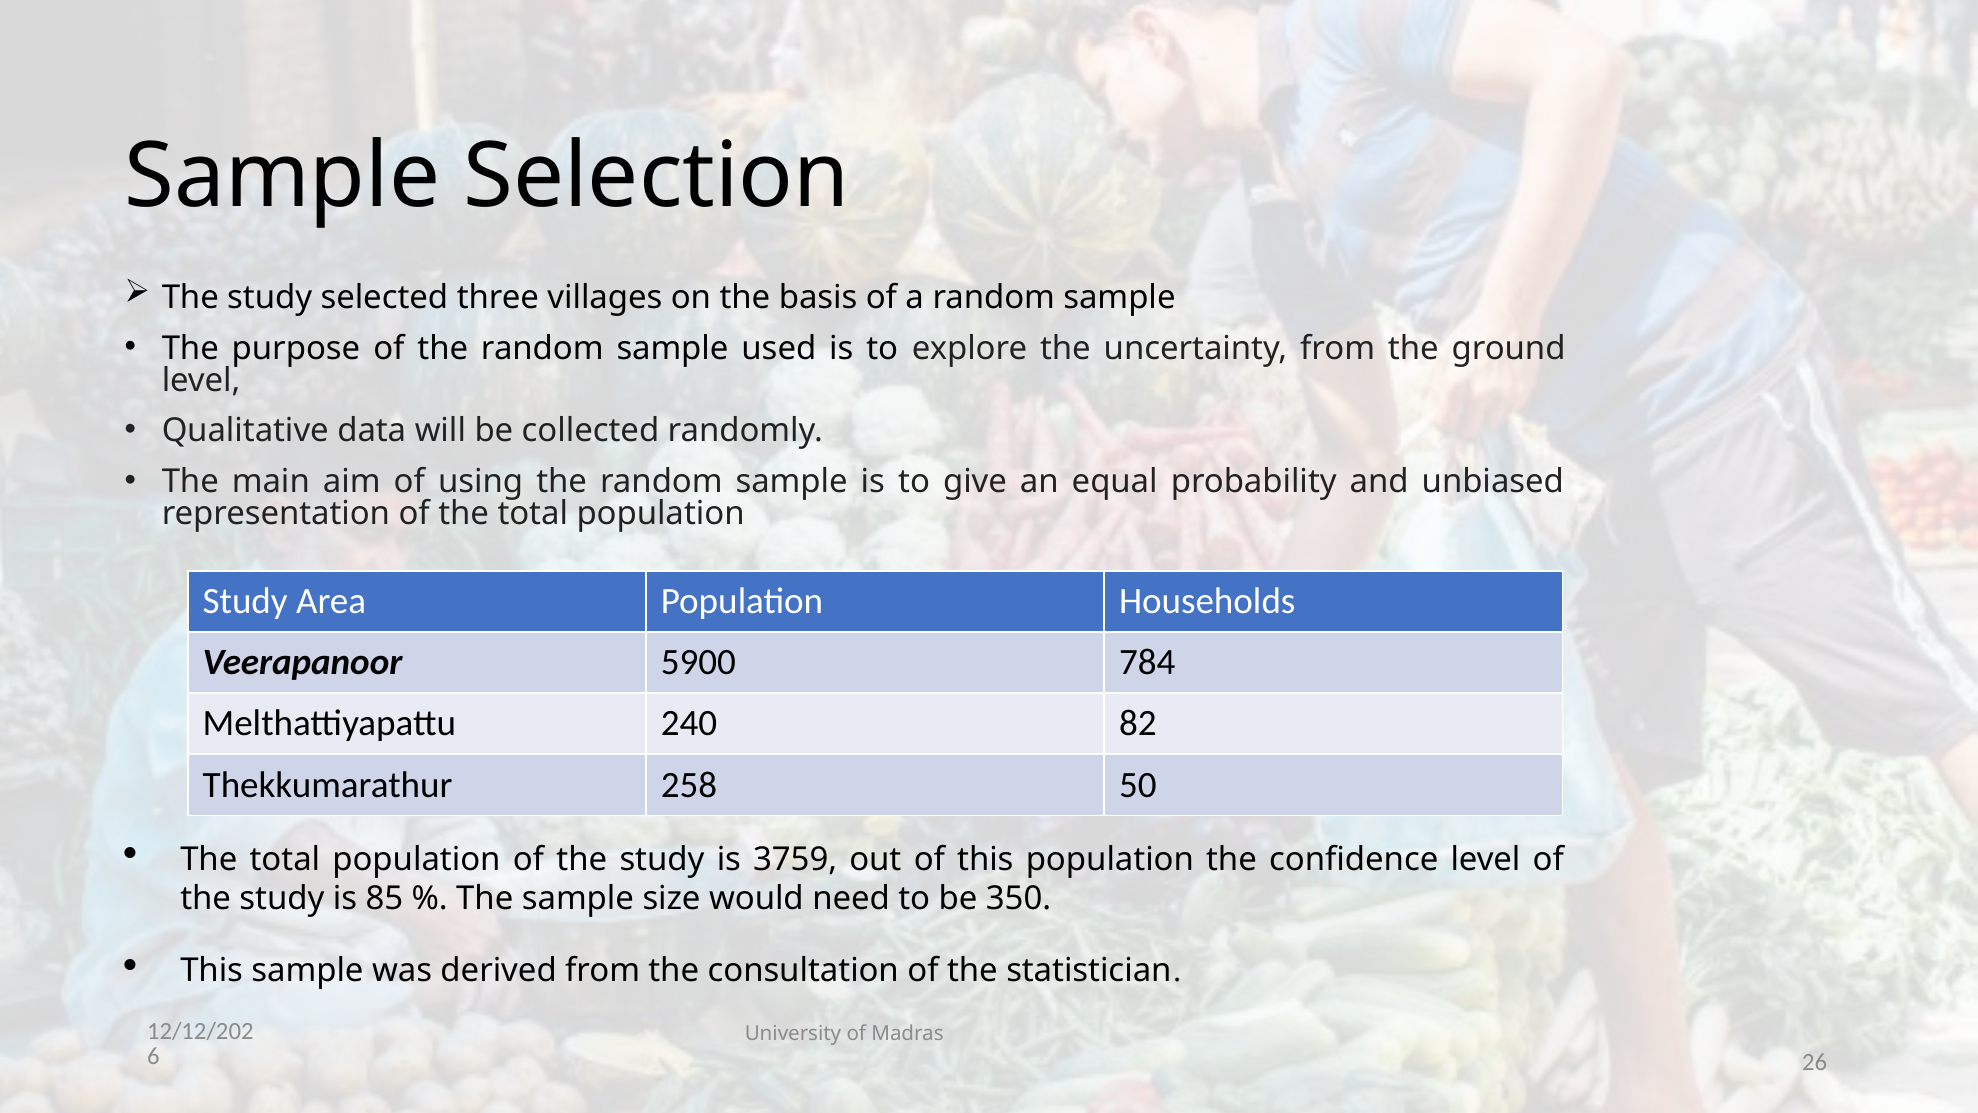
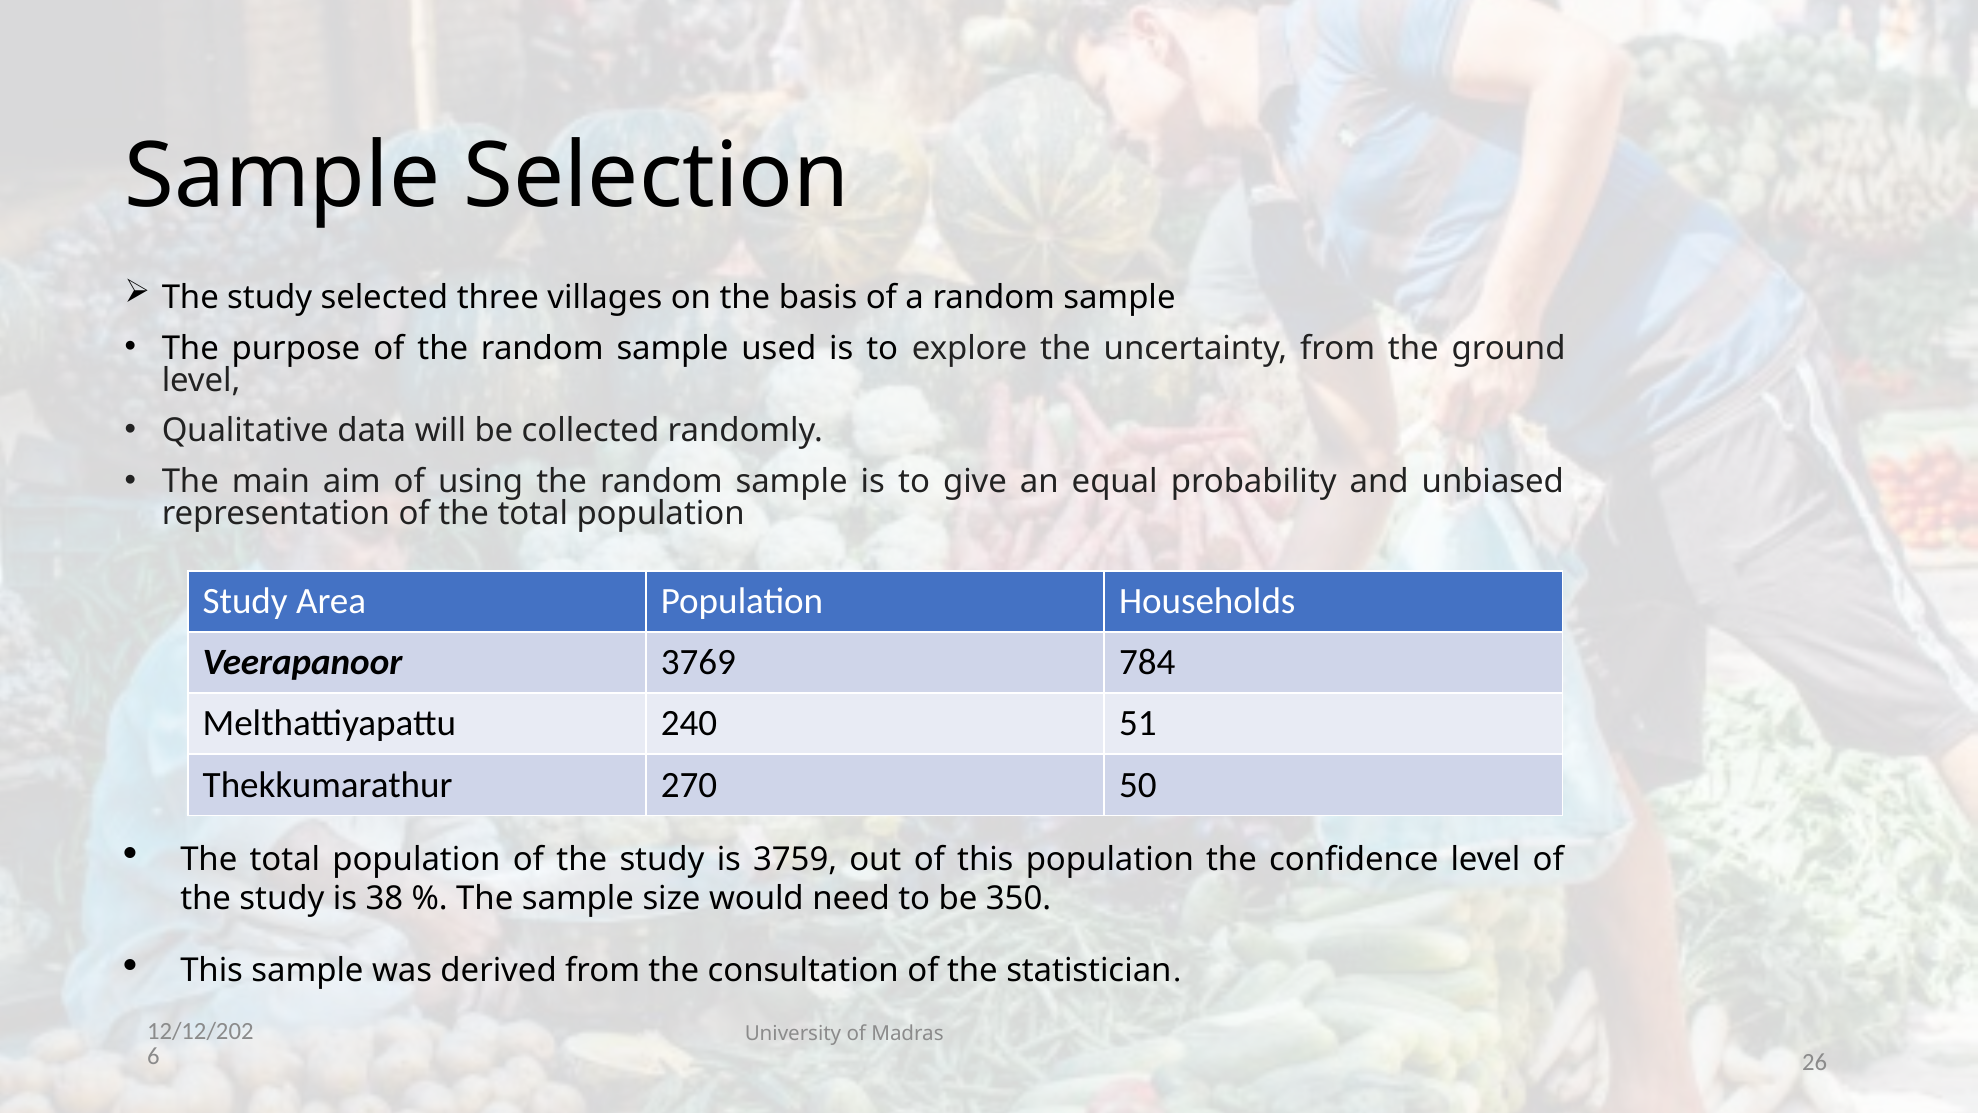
5900: 5900 -> 3769 (698, 662)
82: 82 -> 51 (1138, 723)
258: 258 -> 270 (689, 785)
85: 85 -> 38 (384, 898)
